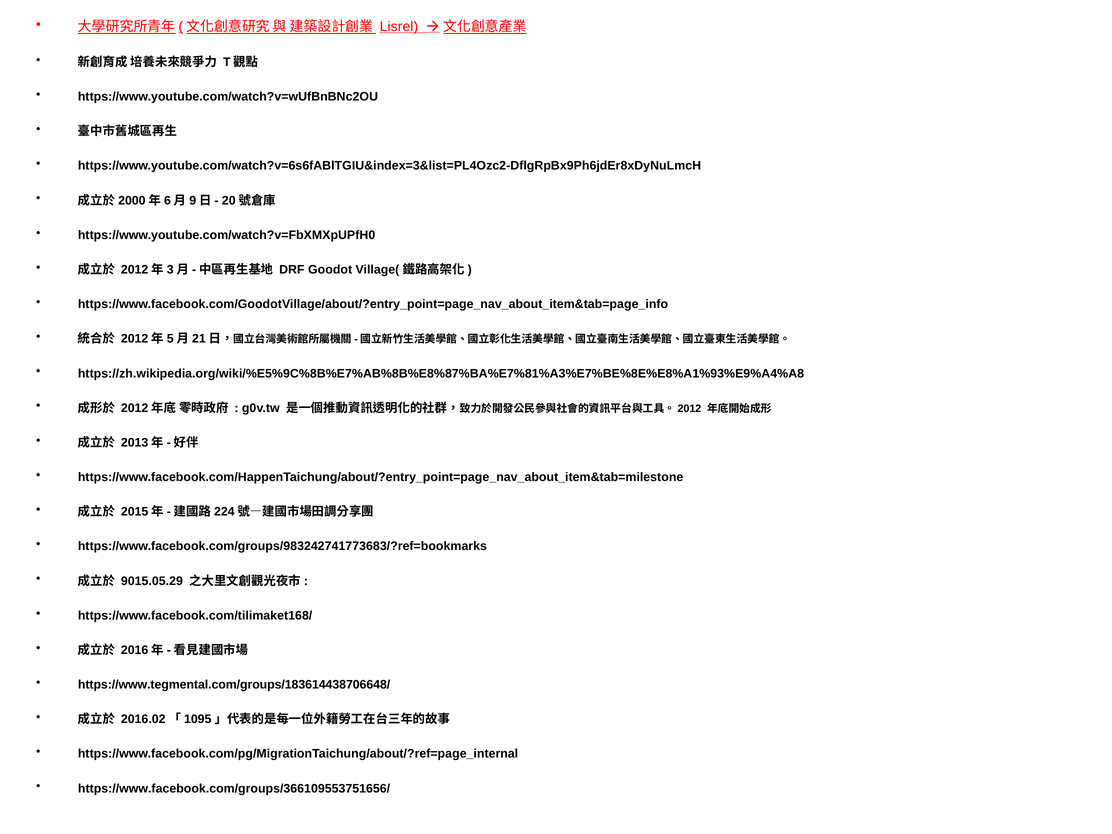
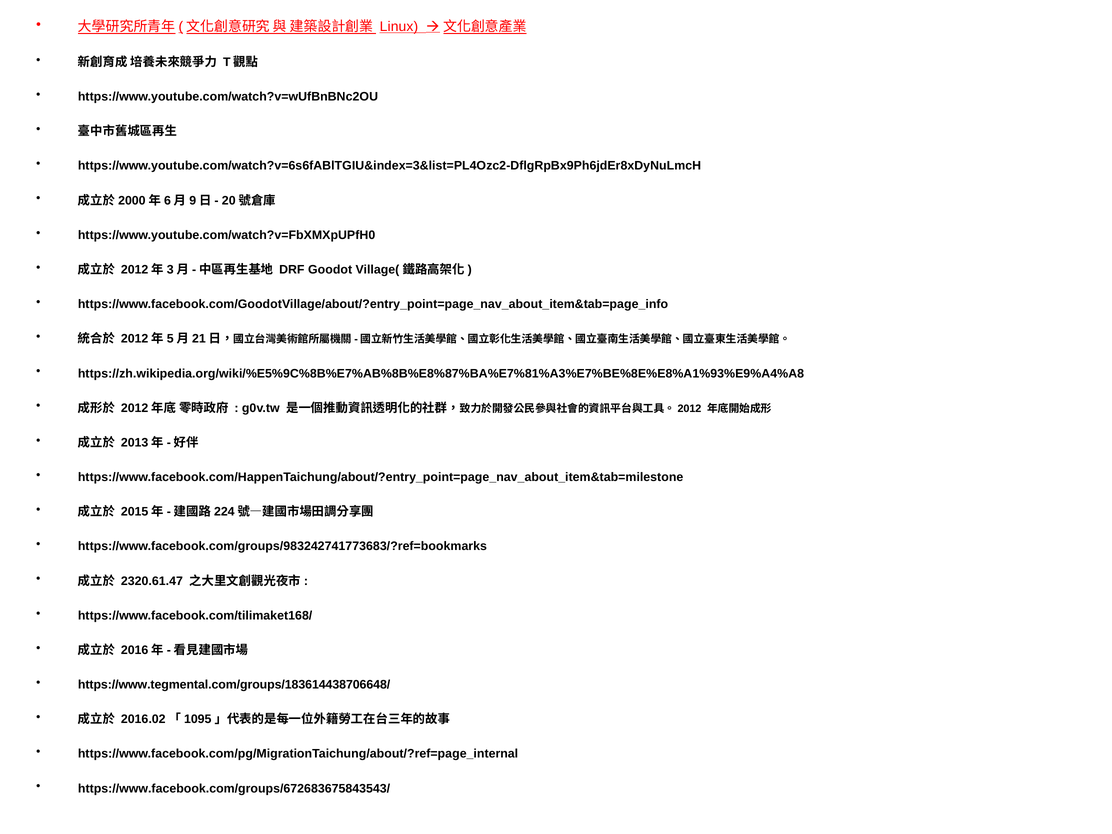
Lisrel: Lisrel -> Linux (399, 27)
9015.05.29: 9015.05.29 -> 2320.61.47 (152, 581)
https://www.facebook.com/groups/366109553751656/: https://www.facebook.com/groups/366109553751656/ -> https://www.facebook.com/groups/672683675843543/ (234, 788)
